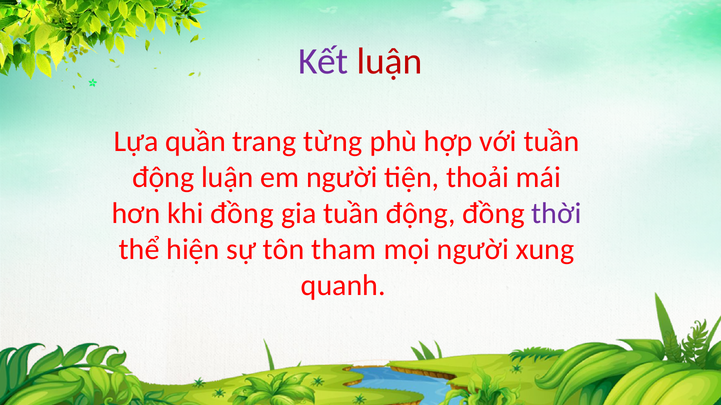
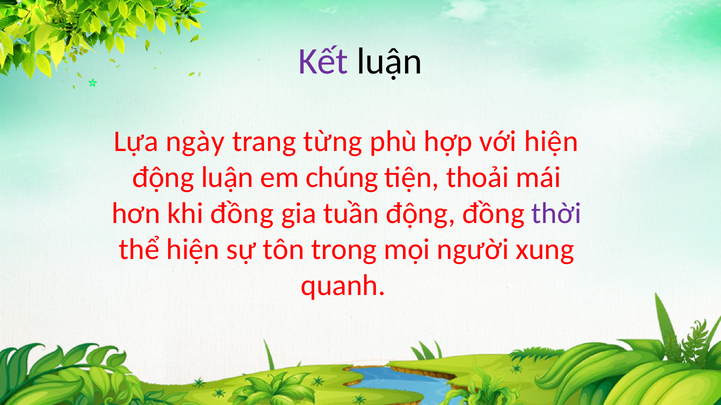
luận colour: red -> black (390, 61)
quần: quần -> ngày (195, 142)
với tuần: tuần -> hiện (551, 142)
em người: người -> chúng (342, 178)
tham: tham -> trong (344, 250)
